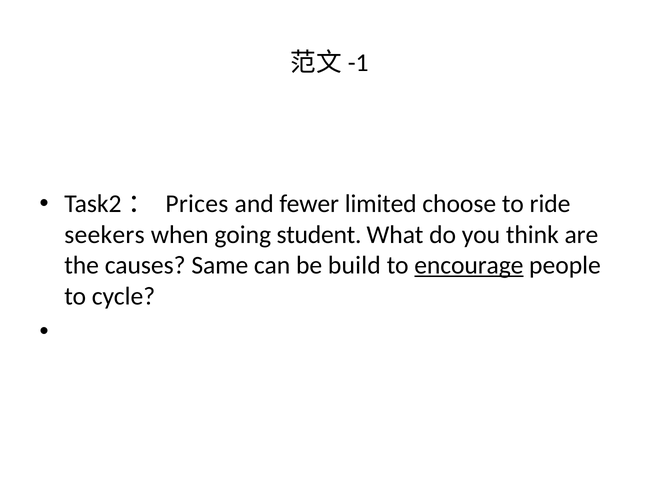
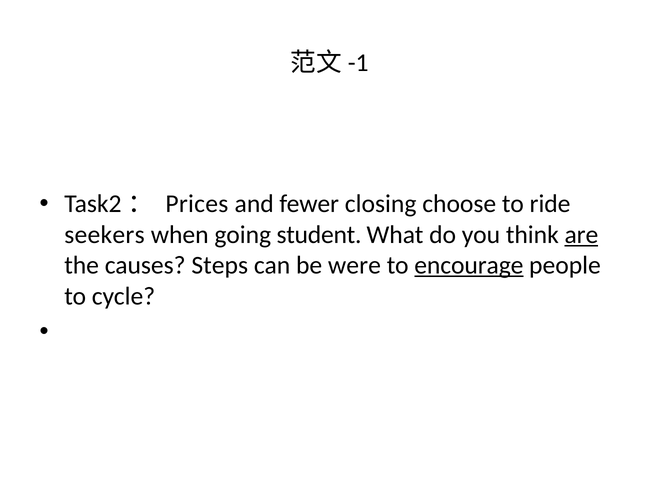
limited: limited -> closing (381, 204)
are underline: none -> present (581, 235)
Same: Same -> Steps (220, 266)
build: build -> were (354, 266)
